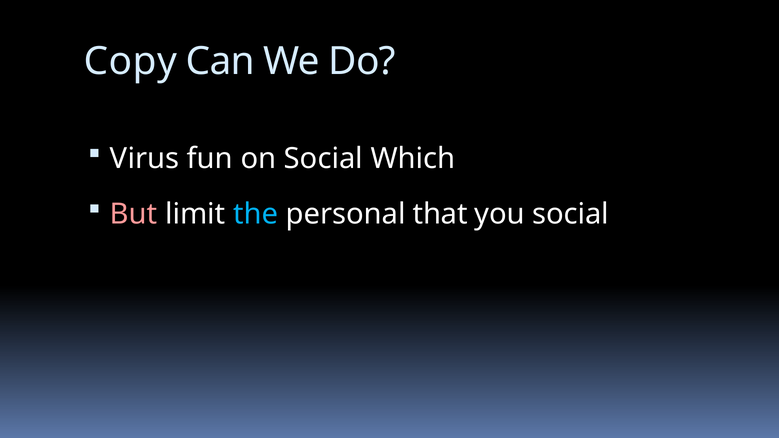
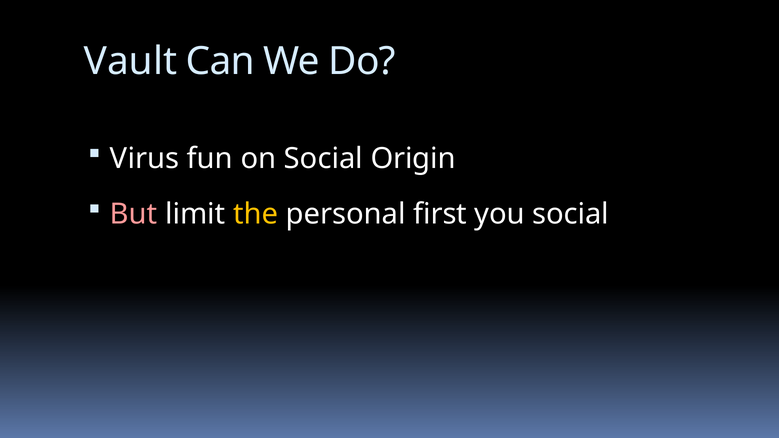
Copy: Copy -> Vault (130, 62)
Which: Which -> Origin (413, 159)
the colour: light blue -> yellow (256, 214)
that: that -> first (440, 214)
